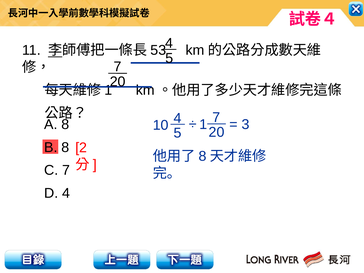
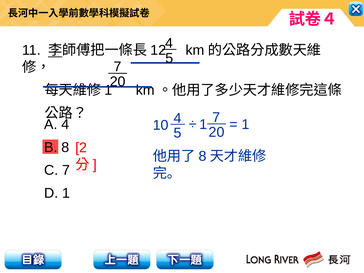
53: 53 -> 12 (158, 50)
A 8: 8 -> 4 (65, 125)
3: 3 -> 1 (245, 125)
D 4: 4 -> 1 (66, 193)
